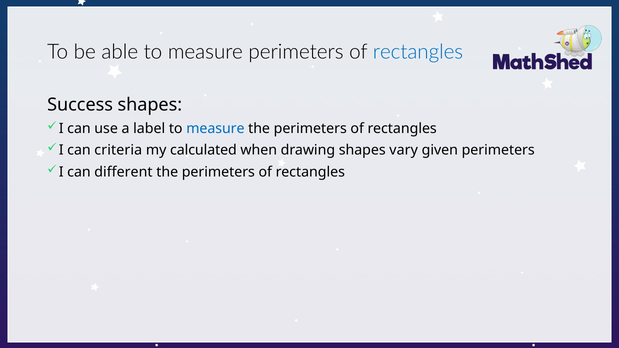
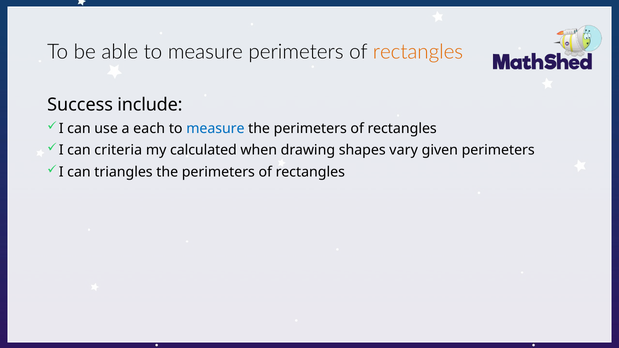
rectangles colour: blue -> orange (418, 52)
Success shapes: shapes -> include (150, 105)
label: label -> each (149, 129)
different: different -> triangles (124, 172)
